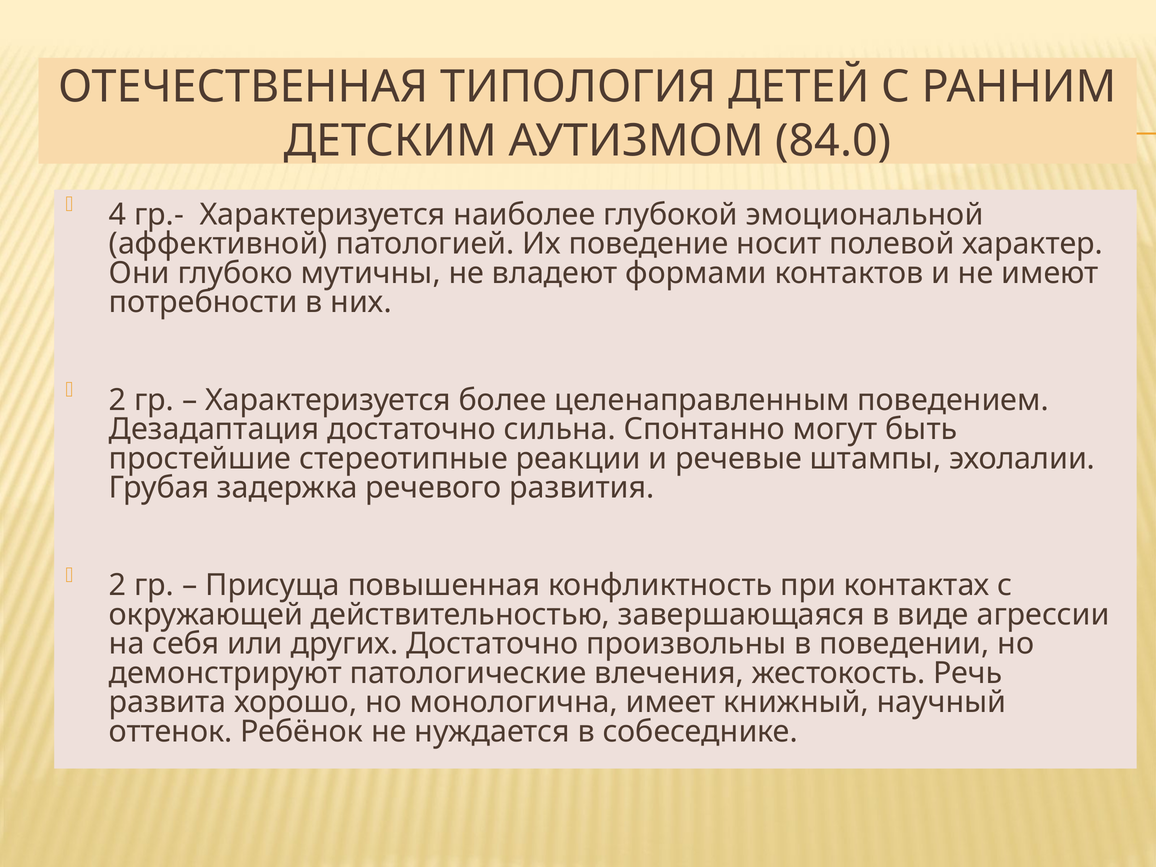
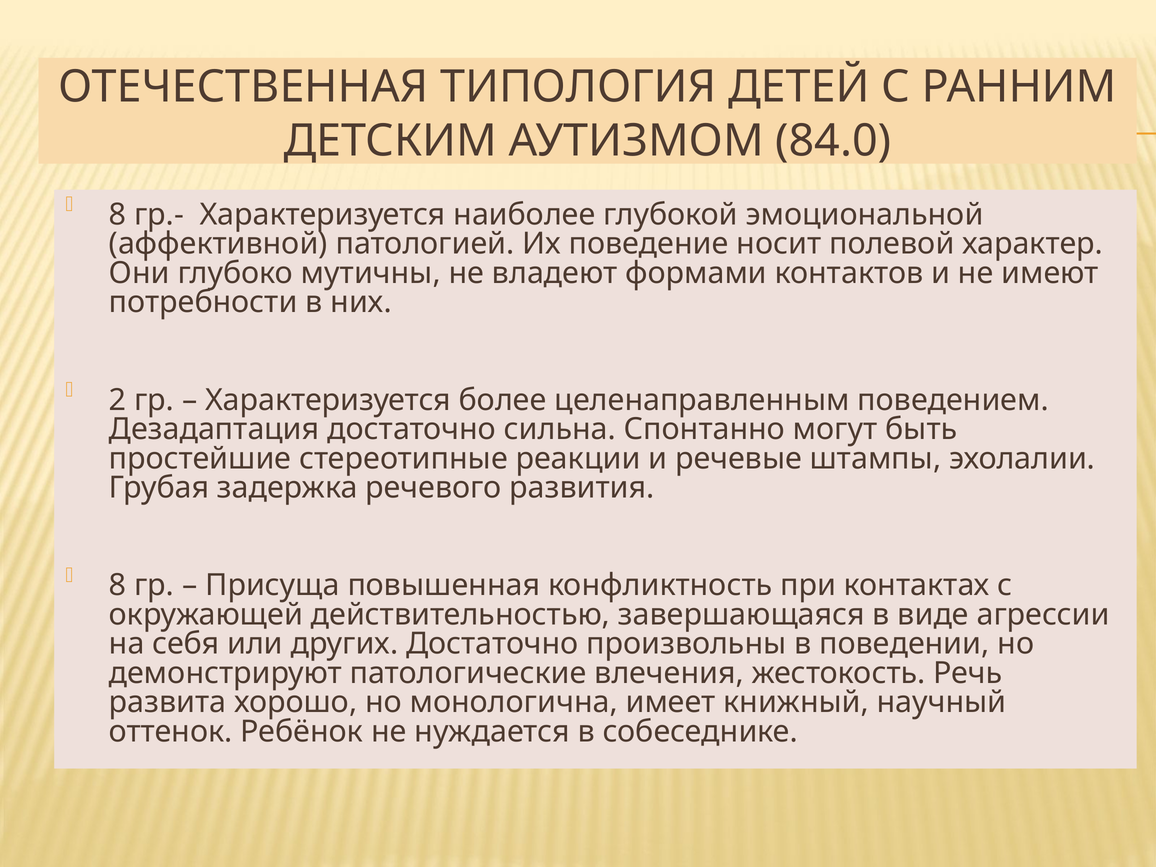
4: 4 -> 8 (118, 215)
2: 2 -> 8 (118, 585)
